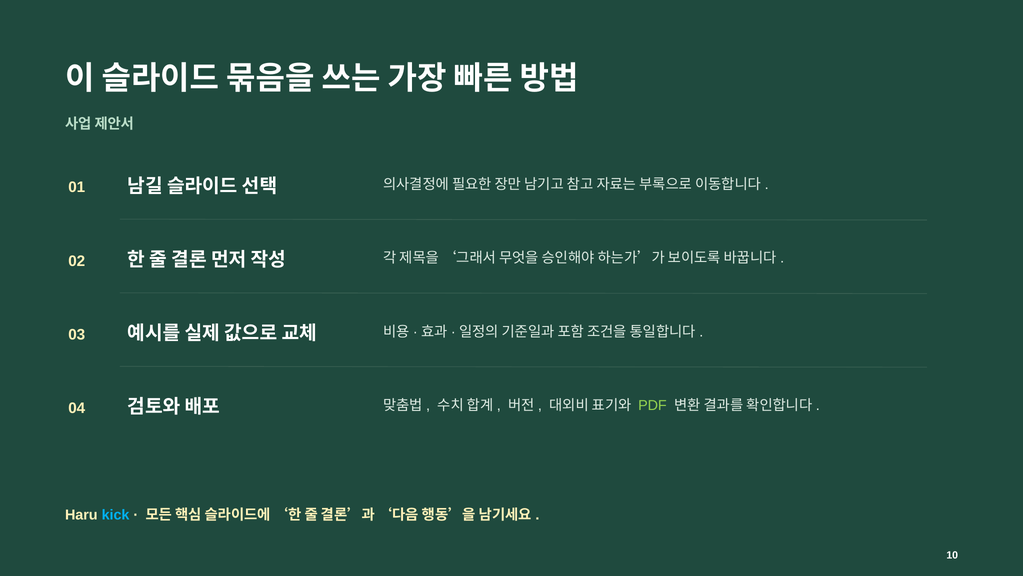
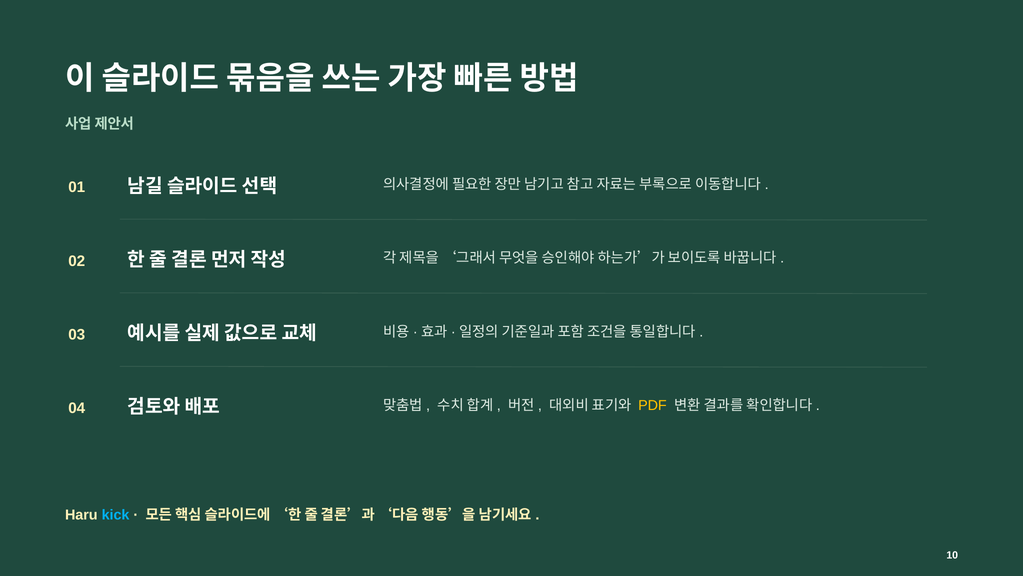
PDF colour: light green -> yellow (652, 405)
